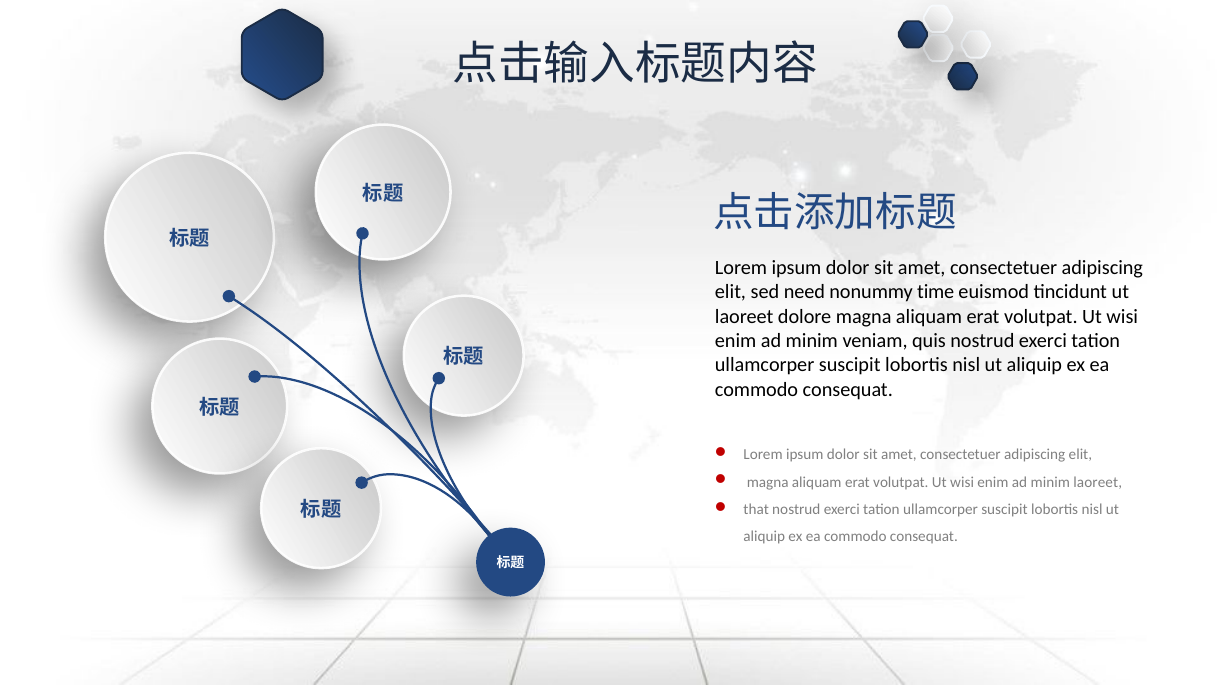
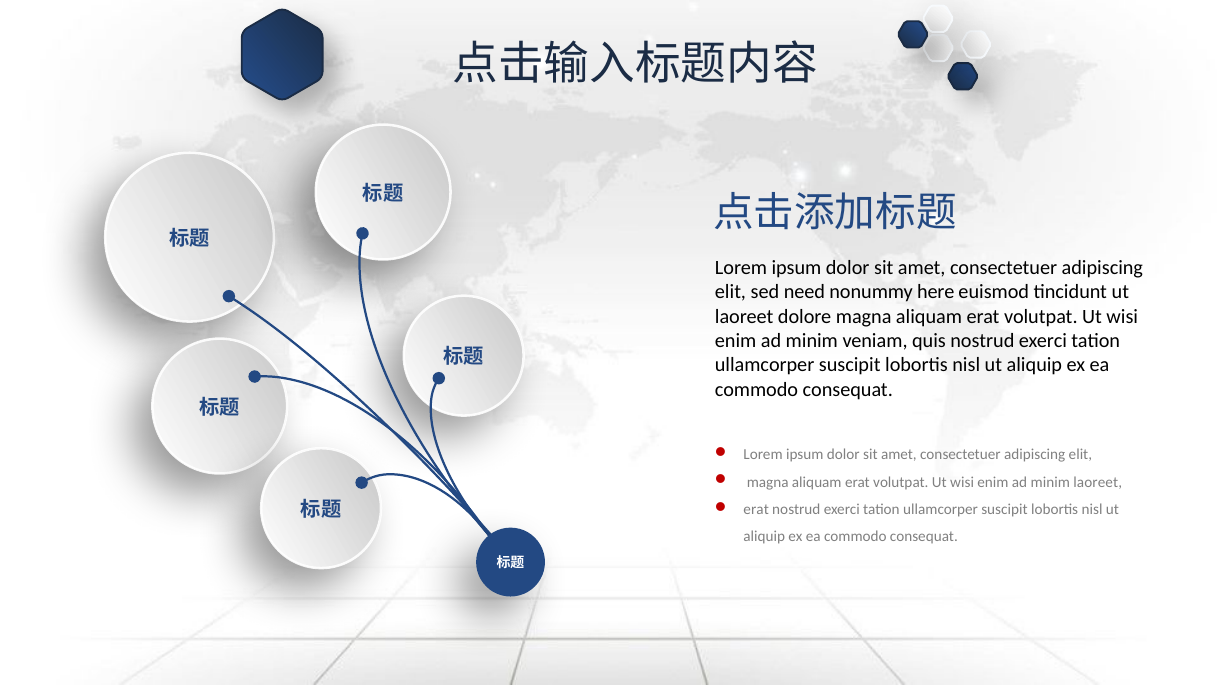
time: time -> here (936, 292)
that: that -> erat (756, 509)
